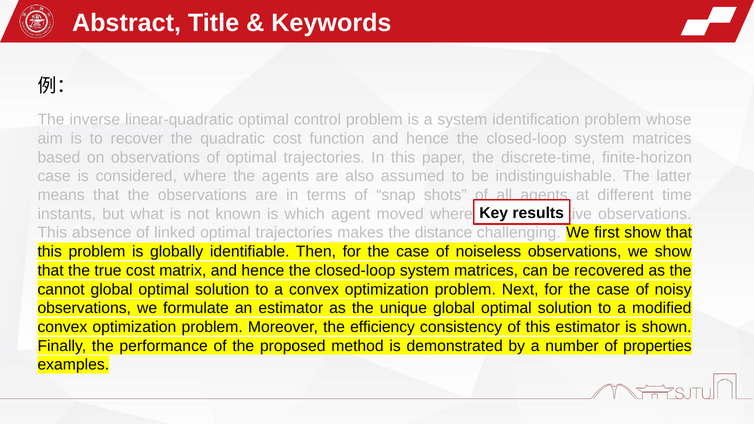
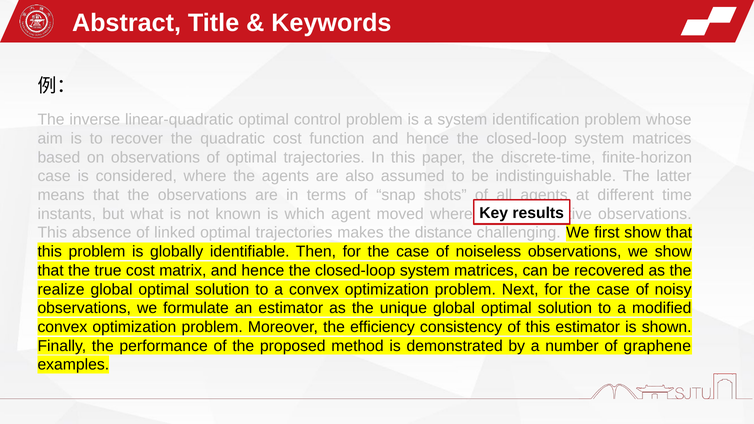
cannot: cannot -> realize (61, 289)
properties: properties -> graphene (657, 346)
